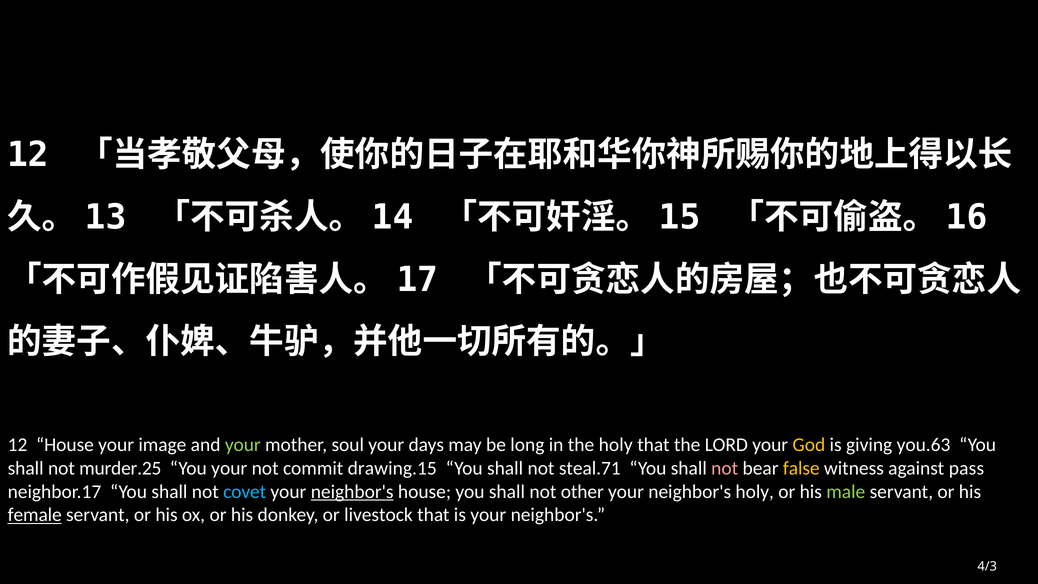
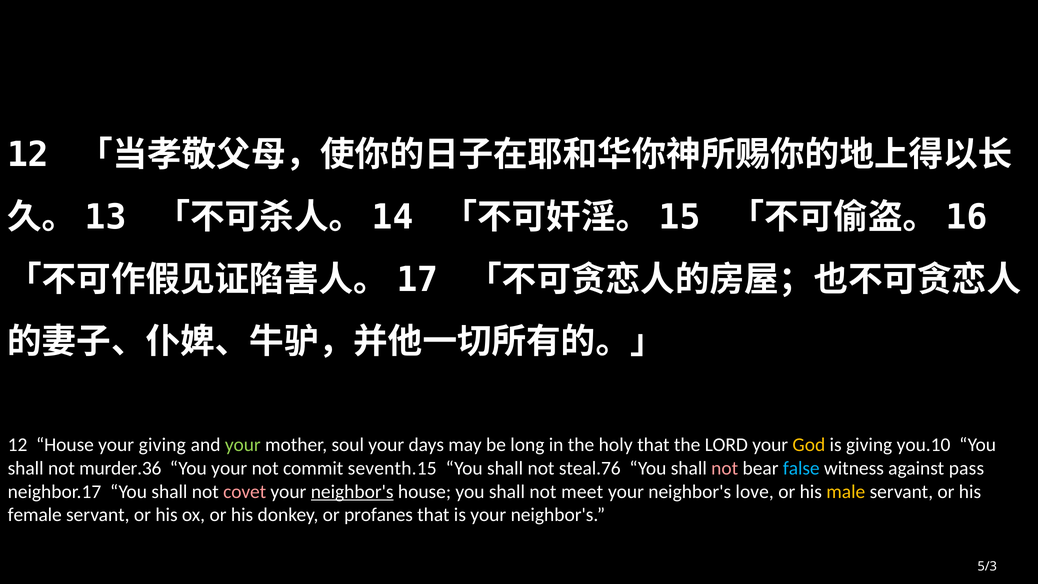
your image: image -> giving (162, 445)
you.63: you.63 -> you.10 (924, 445)
murder.25: murder.25 -> murder.36 (120, 468)
drawing.15: drawing.15 -> seventh.15 (392, 468)
steal.71: steal.71 -> steal.76 (590, 468)
false colour: yellow -> light blue (801, 468)
covet colour: light blue -> pink (245, 492)
other: other -> meet (582, 492)
neighbor's holy: holy -> love (755, 492)
male colour: light green -> yellow (846, 492)
female underline: present -> none (35, 515)
livestock: livestock -> profanes (379, 515)
4/3: 4/3 -> 5/3 (987, 566)
